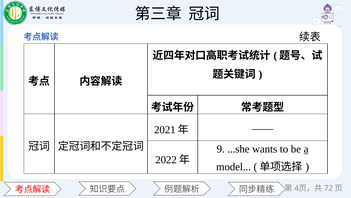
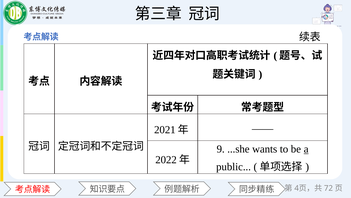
model: model -> public (234, 166)
